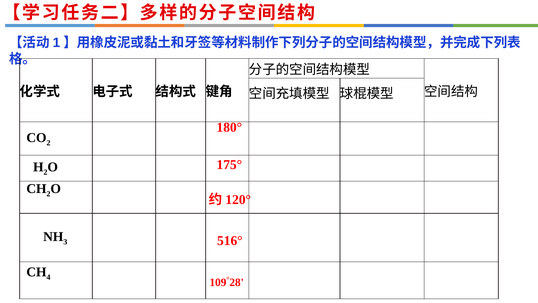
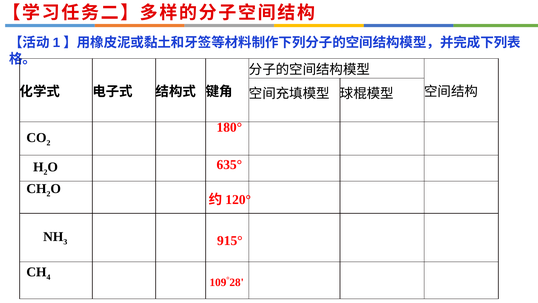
175°: 175° -> 635° (229, 165)
516°: 516° -> 915° (230, 240)
